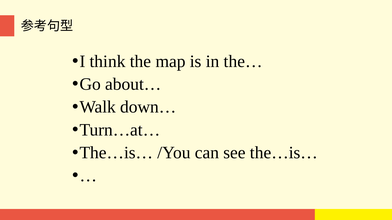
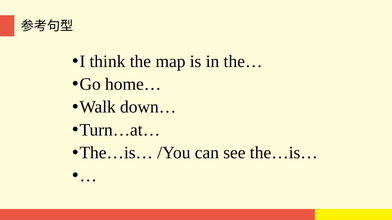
about…: about… -> home… (133, 84)
